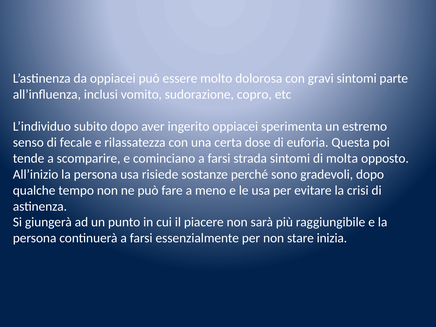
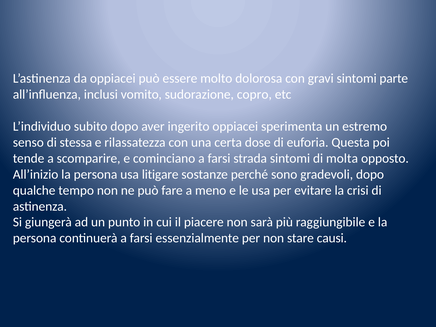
fecale: fecale -> stessa (76, 142)
risiede: risiede -> litigare (160, 174)
inizia: inizia -> causi (332, 238)
